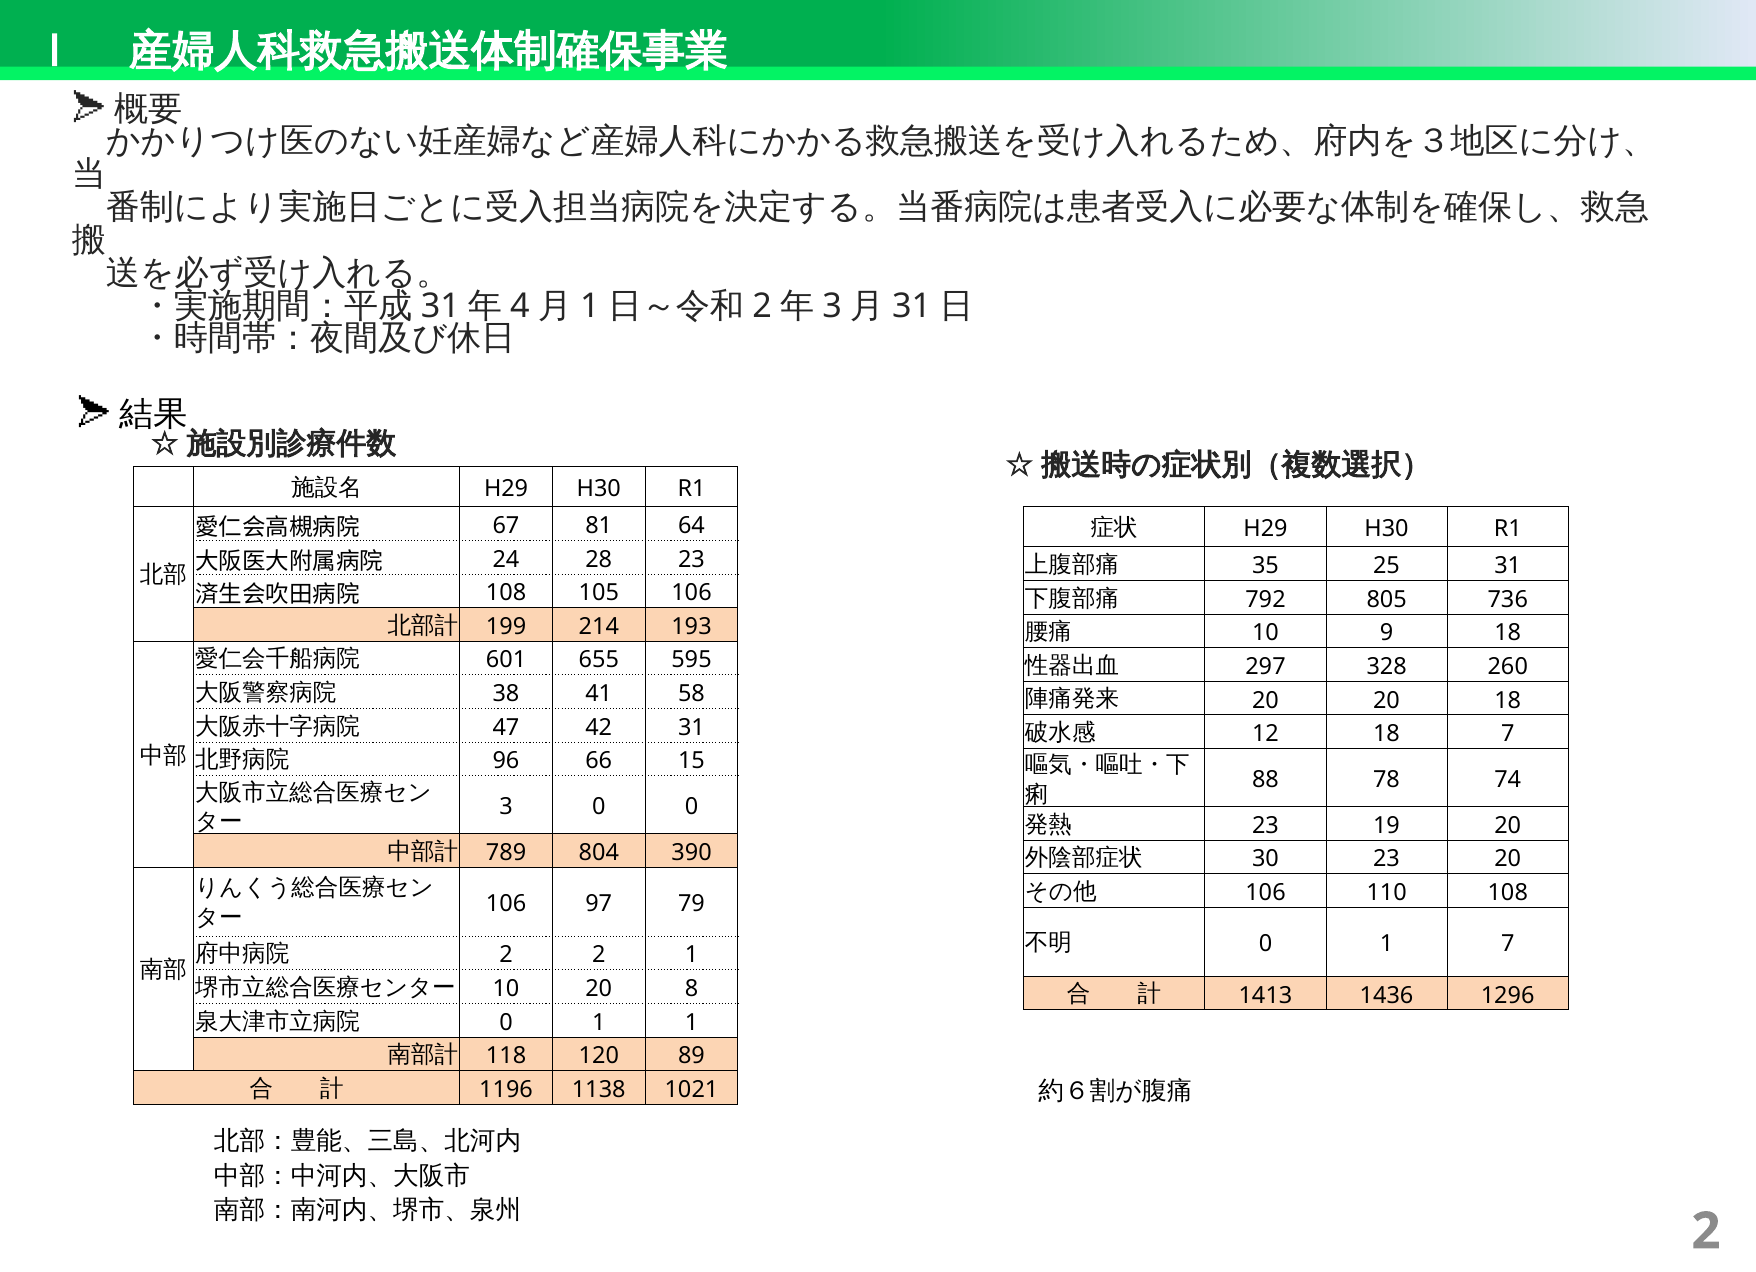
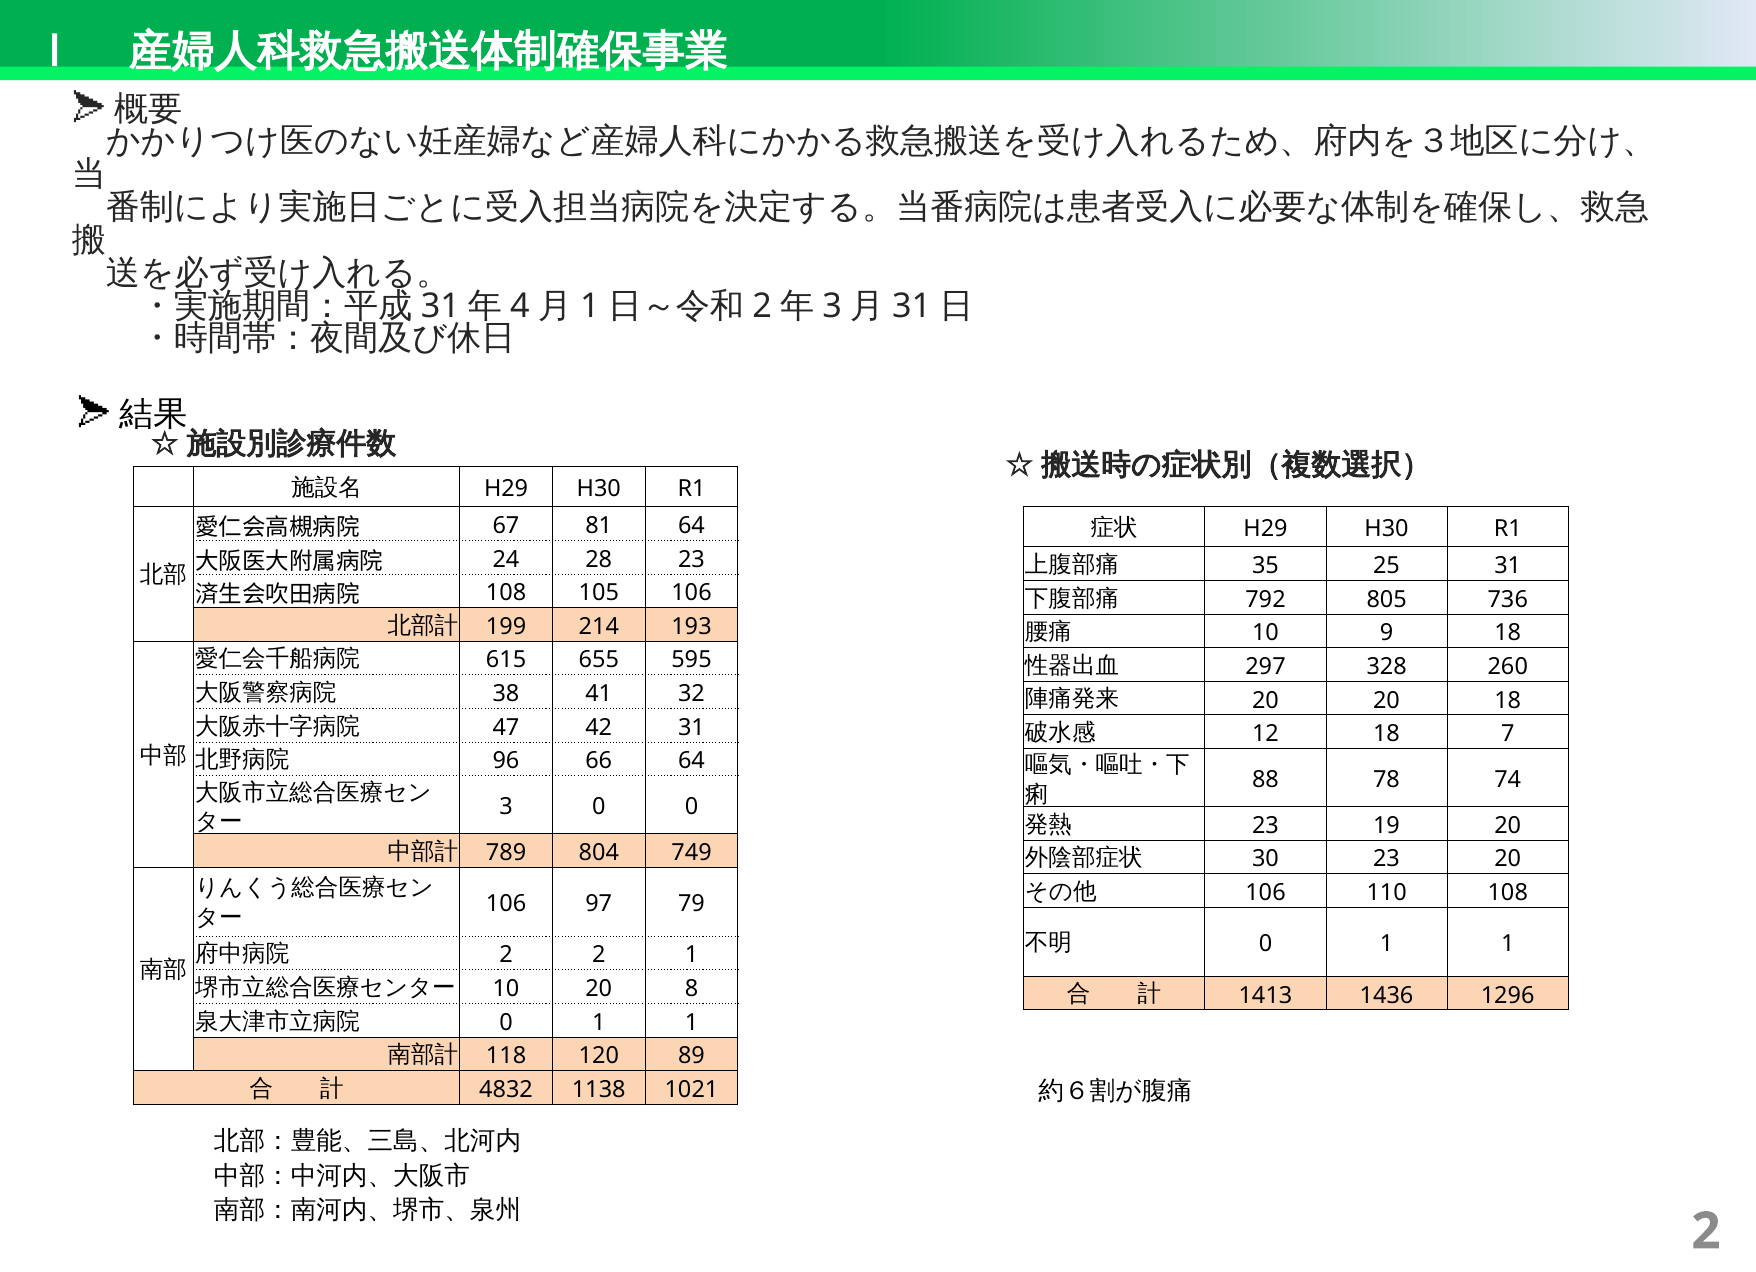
601: 601 -> 615 (506, 660)
58: 58 -> 32 (691, 694)
66 15: 15 -> 64 (691, 761)
390: 390 -> 749 (692, 853)
7: 7 -> 1 (1508, 944)
1196: 1196 -> 4832 (506, 1089)
